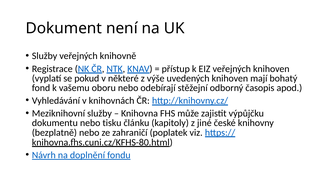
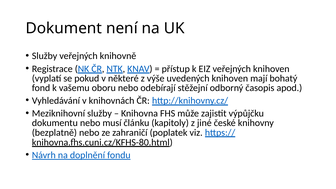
tisku: tisku -> musí (112, 123)
